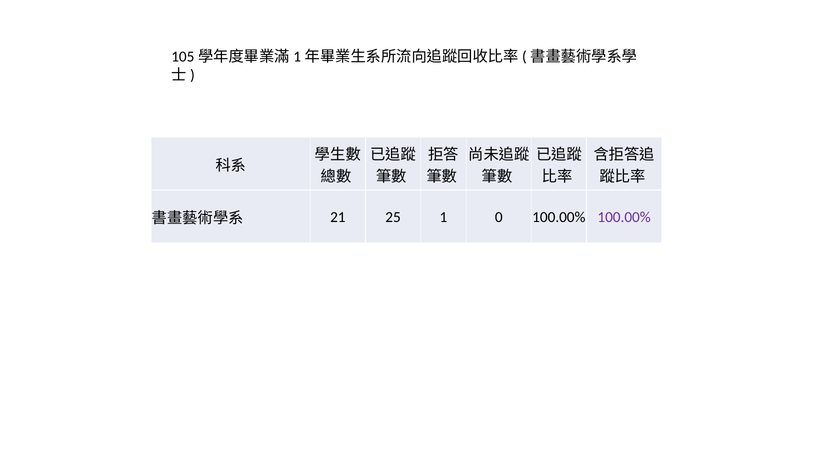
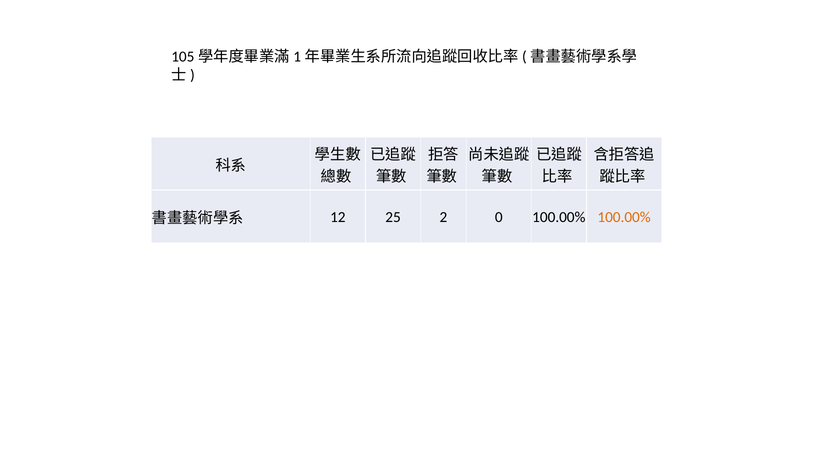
21: 21 -> 12 (338, 217)
1: 1 -> 2 (443, 217)
100.00% colour: purple -> orange (624, 217)
